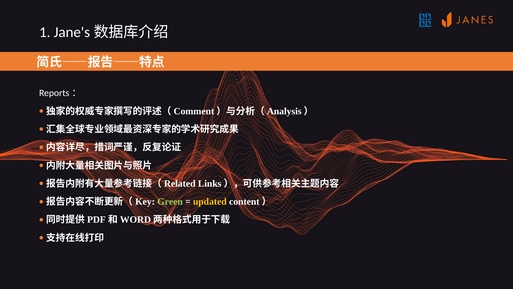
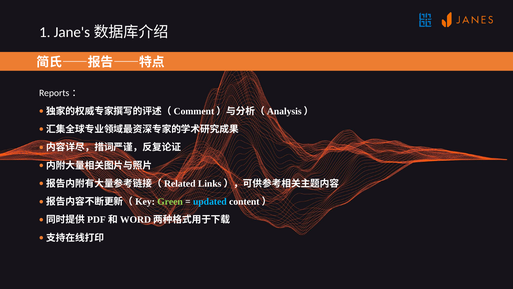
updated colour: yellow -> light blue (210, 201)
